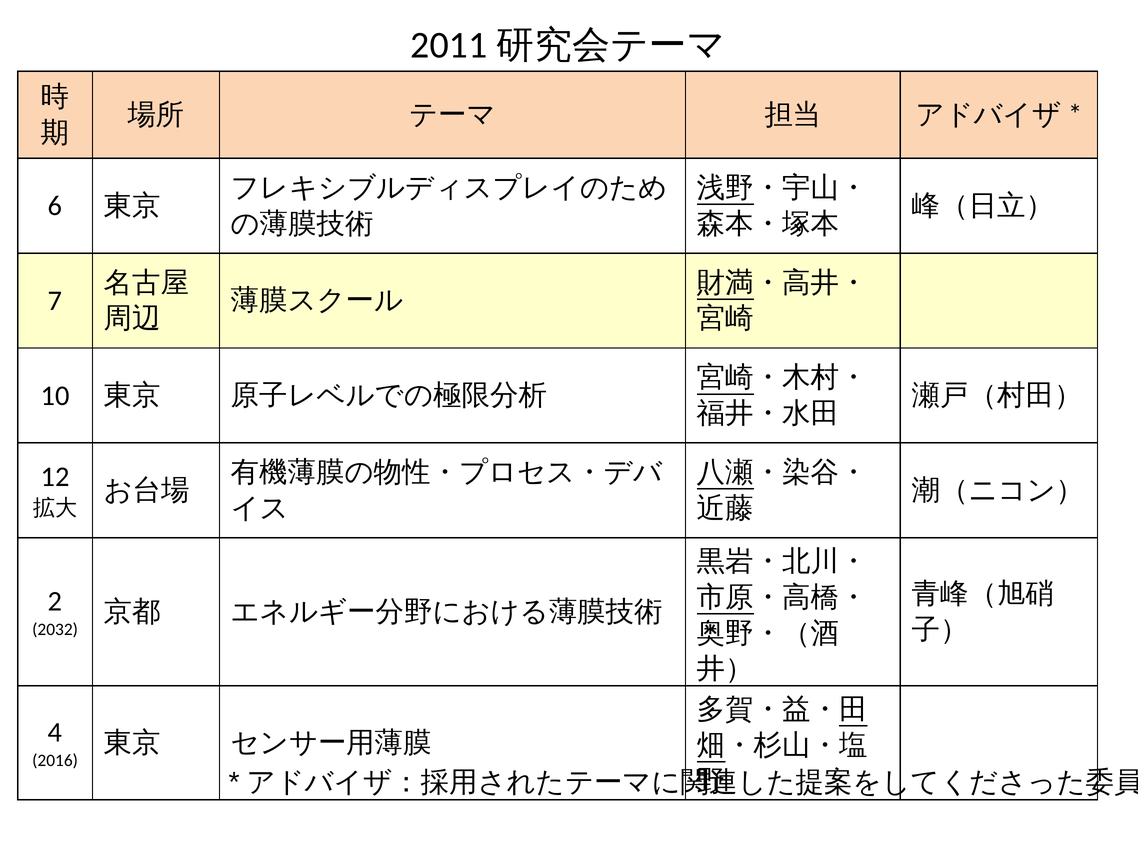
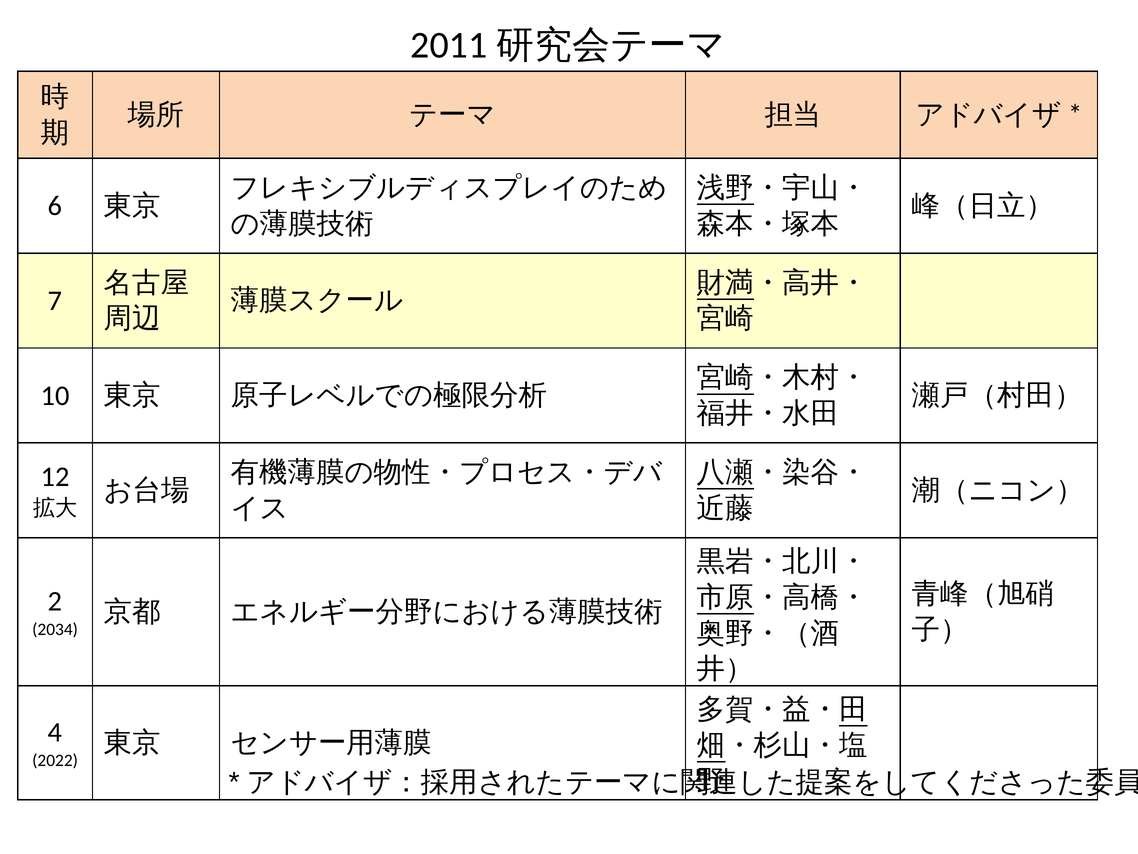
2032: 2032 -> 2034 (55, 629)
2016: 2016 -> 2022 (55, 760)
